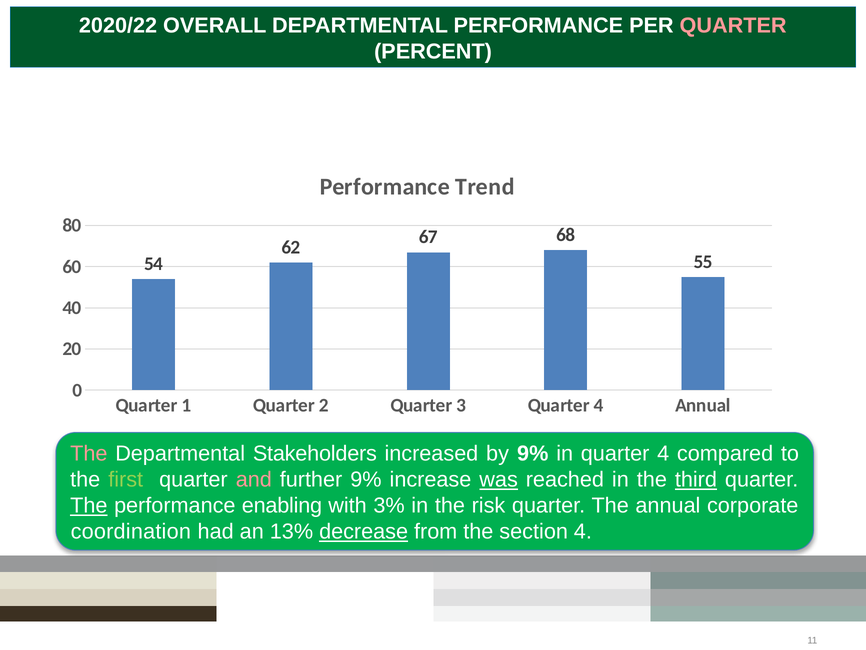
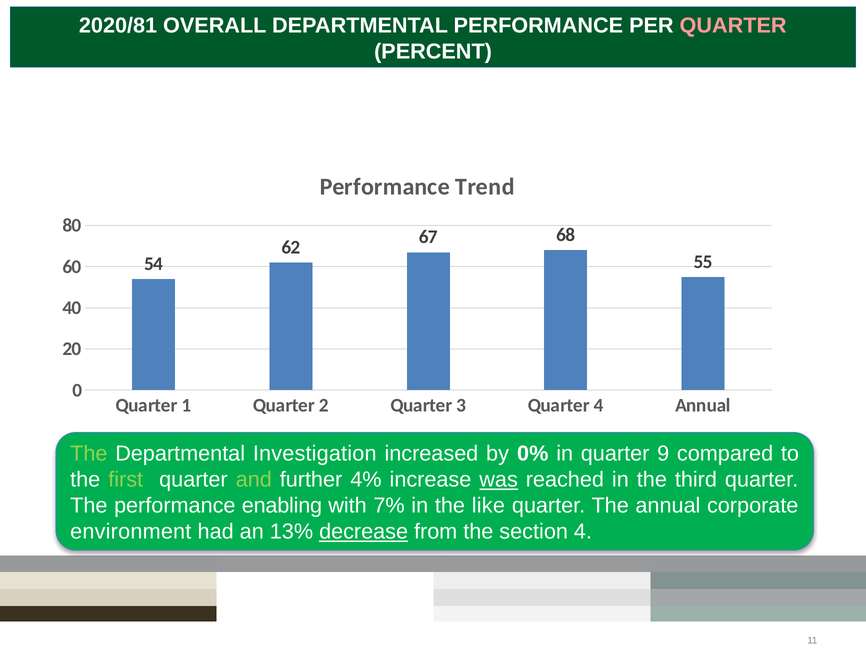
2020/22: 2020/22 -> 2020/81 (118, 25)
The colour: pink -> light green (89, 453)
Stakeholders: Stakeholders -> Investigation (315, 453)
by 9%: 9% -> 0% (533, 453)
in quarter 4: 4 -> 9 (663, 453)
and colour: pink -> light green (254, 479)
further 9%: 9% -> 4% (366, 479)
third underline: present -> none (696, 479)
The underline: present -> none (89, 505)
3%: 3% -> 7% (389, 505)
risk: risk -> like (488, 505)
coordination: coordination -> environment (131, 531)
